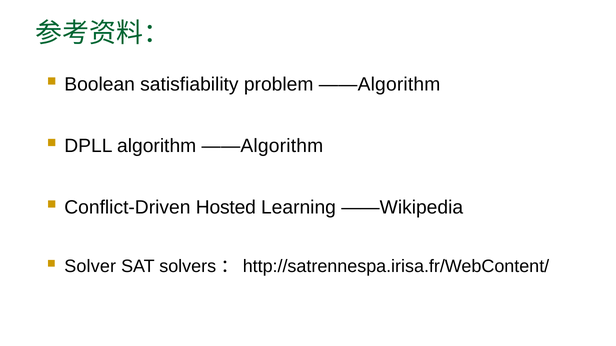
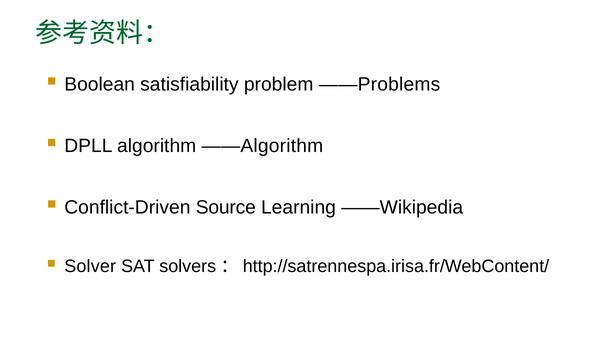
problem ——Algorithm: ——Algorithm -> ——Problems (380, 84)
Hosted: Hosted -> Source (226, 207)
